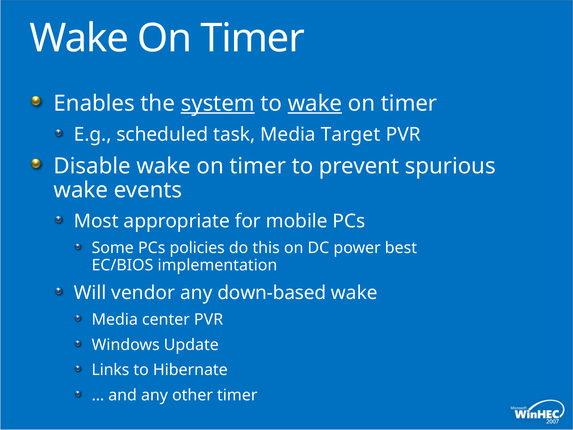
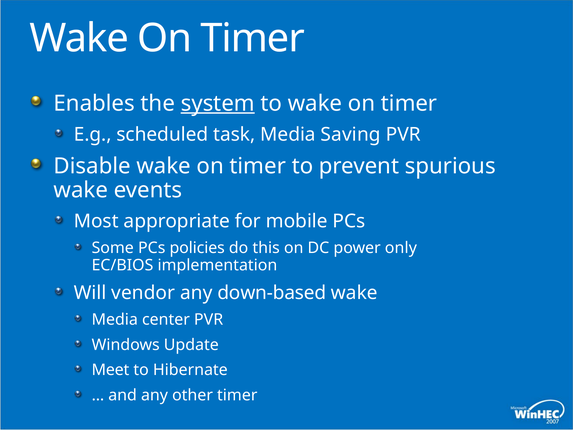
wake underline: present -> none (315, 103)
Target: Target -> Saving (351, 134)
best: best -> only (401, 248)
Links: Links -> Meet (110, 370)
